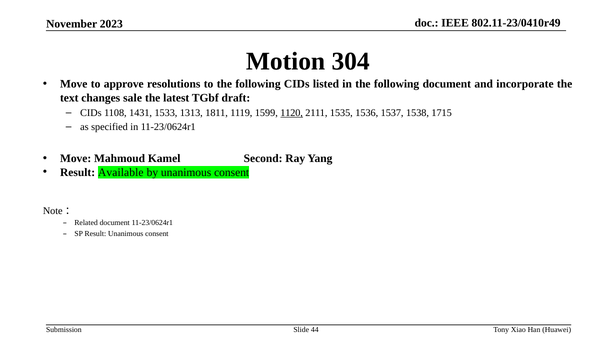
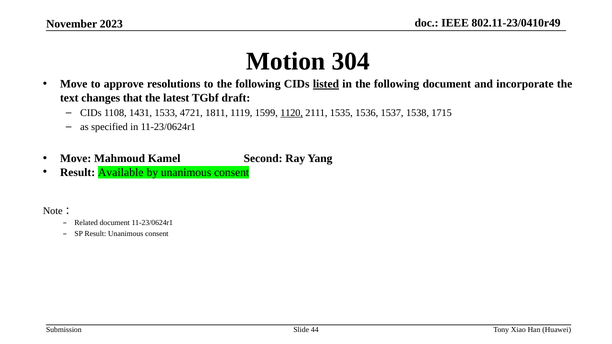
listed underline: none -> present (326, 84)
sale: sale -> that (133, 98)
1313: 1313 -> 4721 (191, 113)
